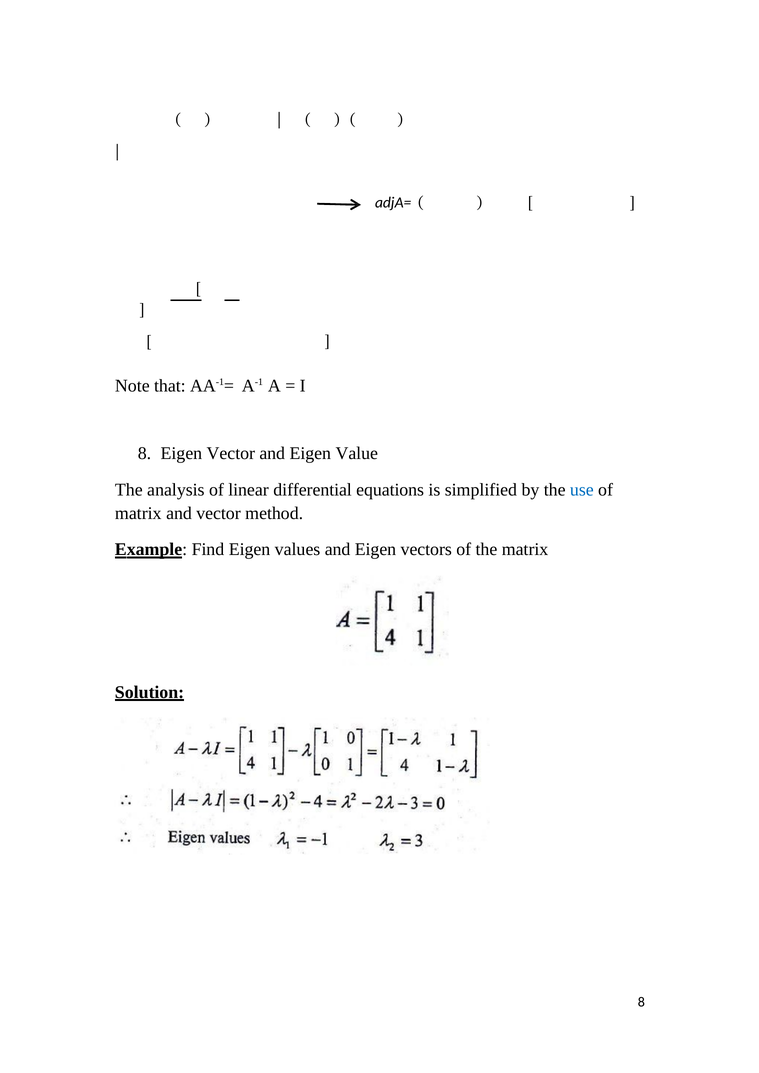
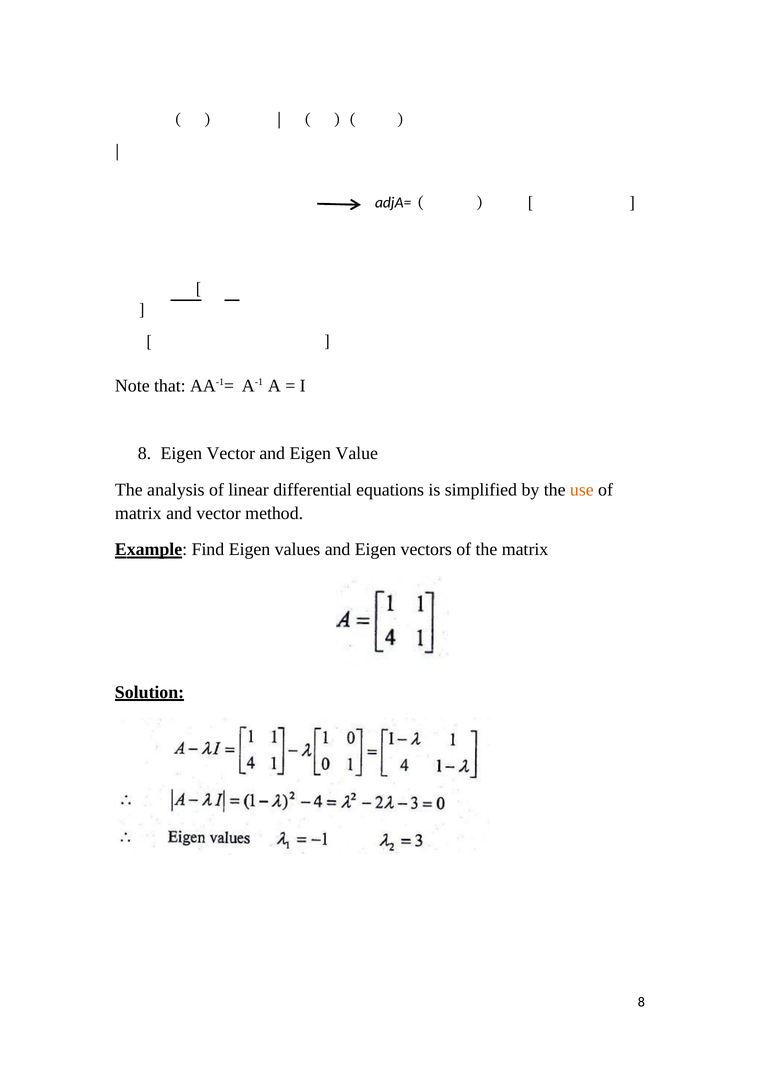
use colour: blue -> orange (582, 490)
